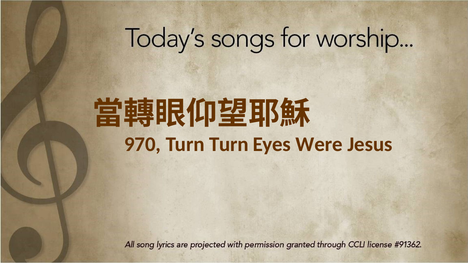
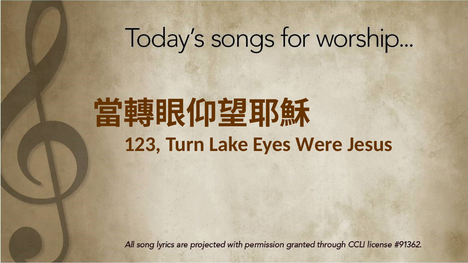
970: 970 -> 123 (142, 144)
Turn Turn: Turn -> Lake (229, 144)
